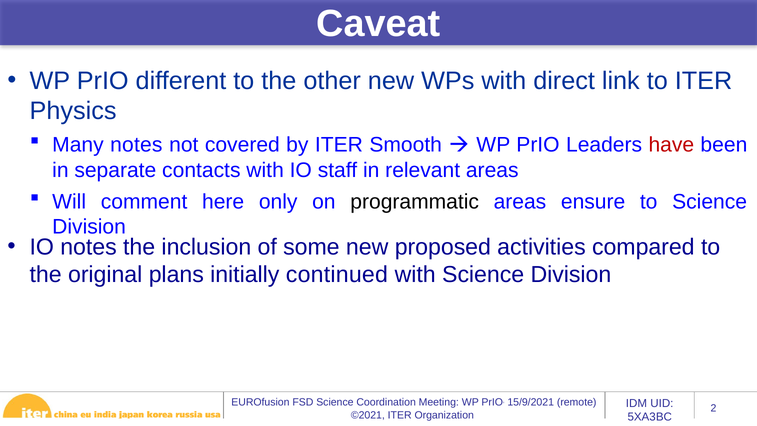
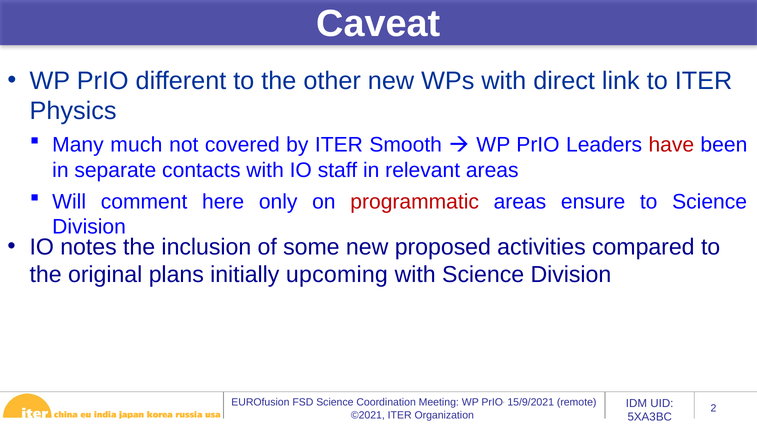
Many notes: notes -> much (136, 145)
programmatic colour: black -> red (415, 202)
continued: continued -> upcoming (337, 275)
